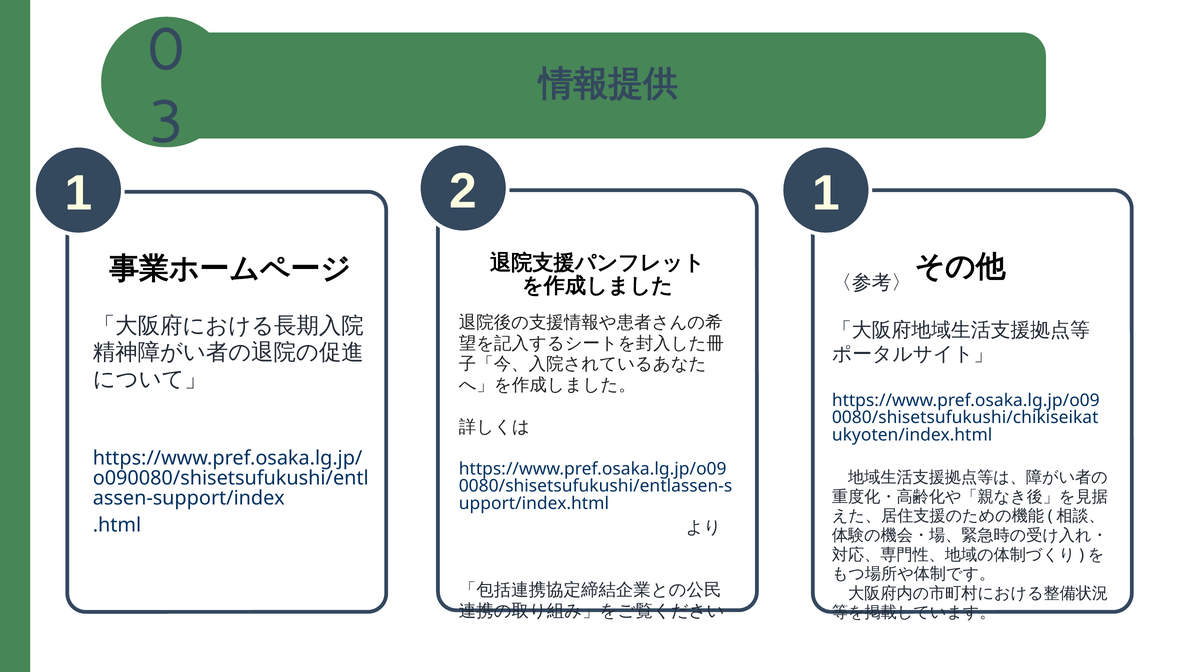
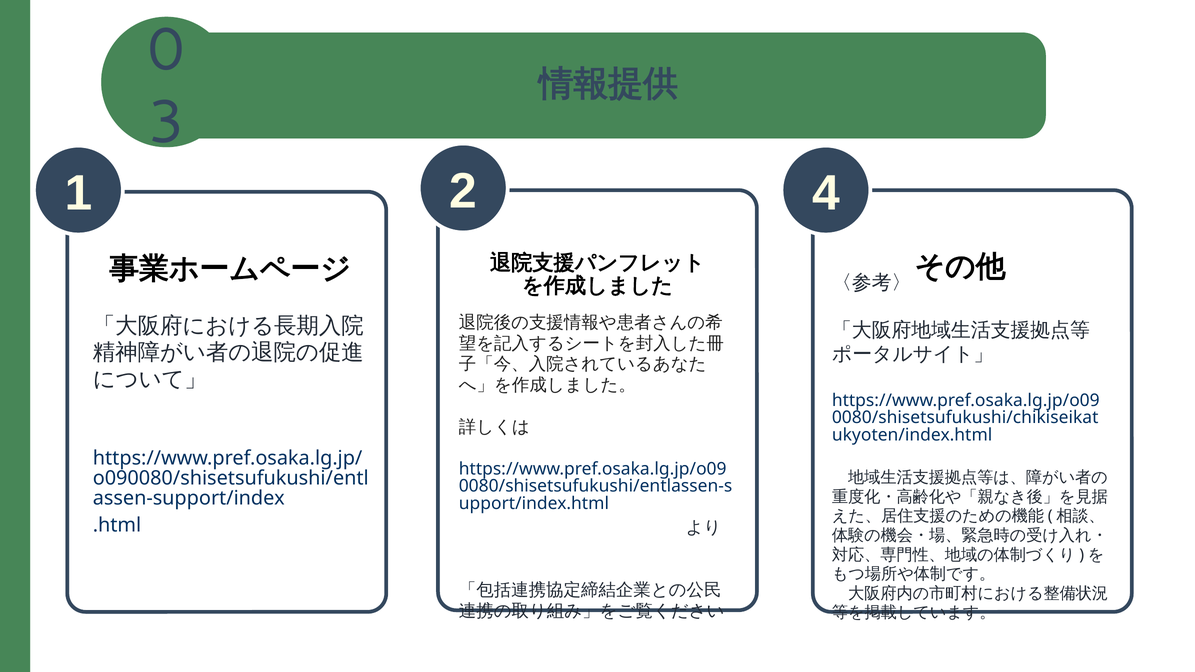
2 1: 1 -> 4 (826, 194)
